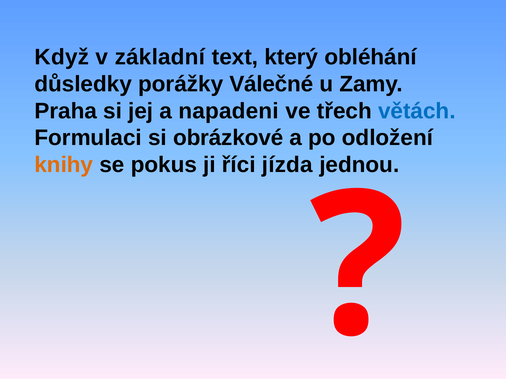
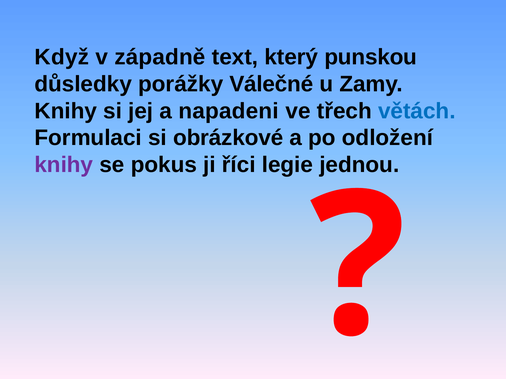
základní: základní -> západně (160, 57)
obléhání: obléhání -> punskou (371, 57)
Praha: Praha -> Knihy (66, 111)
knihy colour: orange -> purple (64, 165)
jízda: jízda -> legie (287, 165)
